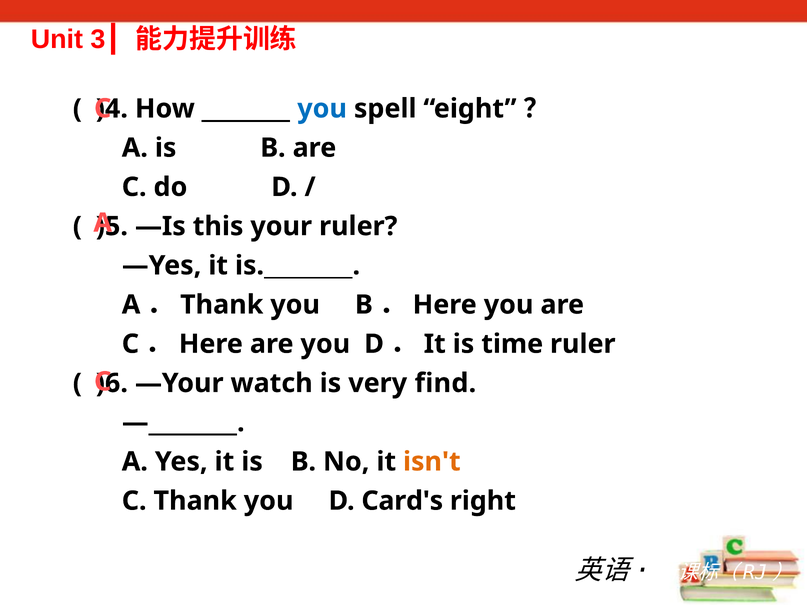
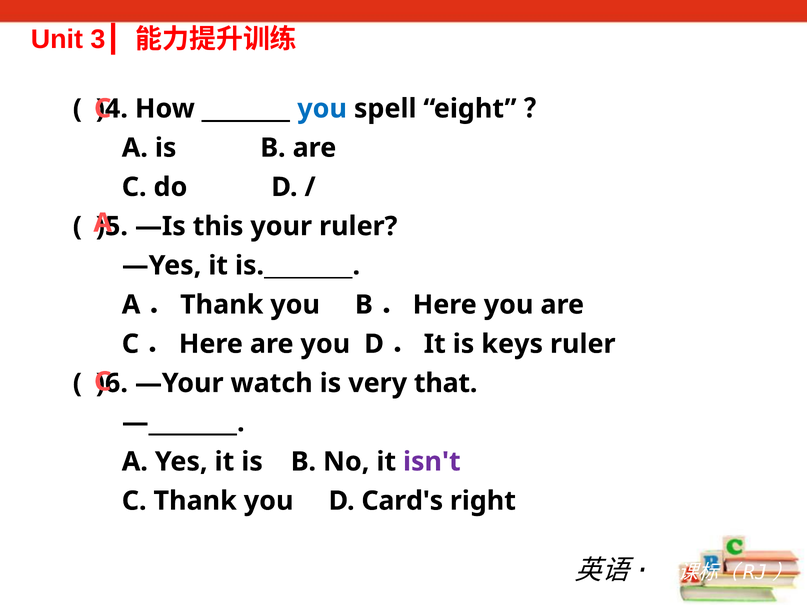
time: time -> keys (512, 344)
find: find -> that (446, 383)
isn't colour: orange -> purple (432, 462)
